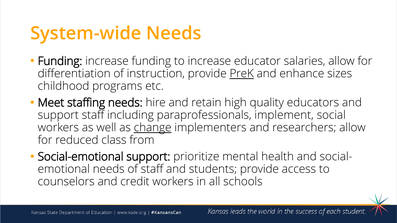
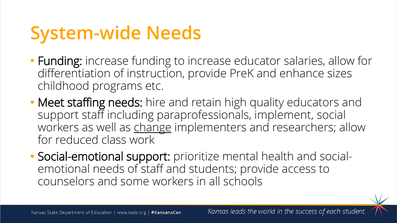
PreK underline: present -> none (242, 74)
from: from -> work (142, 140)
credit: credit -> some (135, 182)
